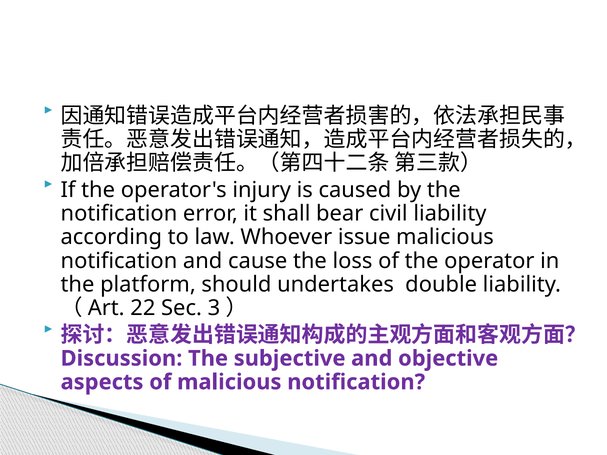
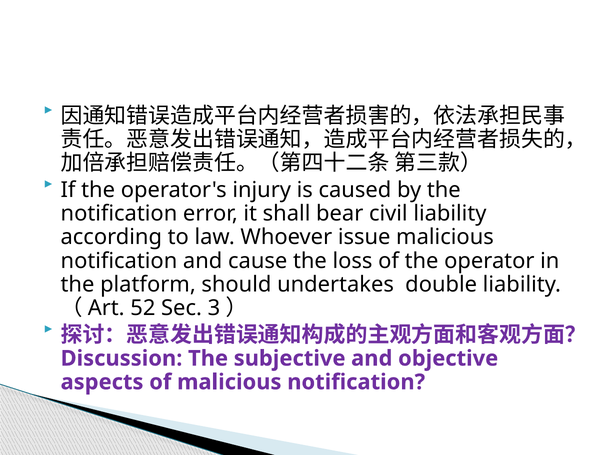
22: 22 -> 52 (143, 308)
